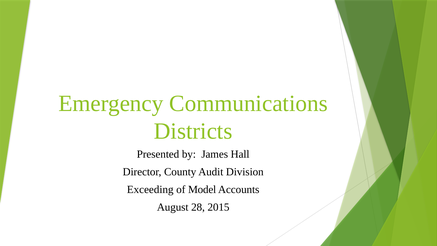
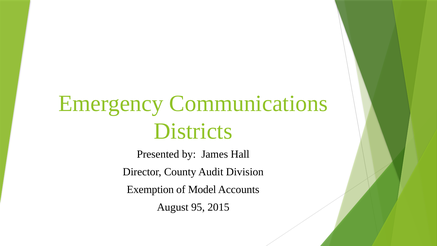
Exceeding: Exceeding -> Exemption (150, 189)
28: 28 -> 95 (198, 207)
